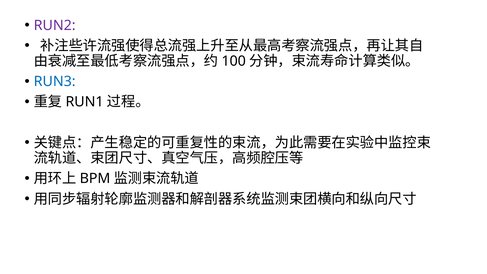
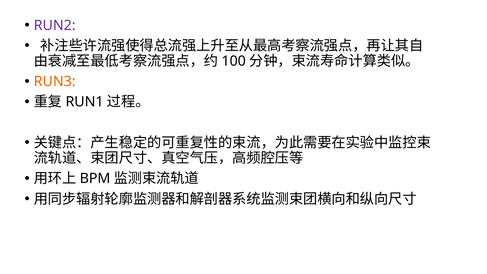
RUN3 colour: blue -> orange (55, 82)
